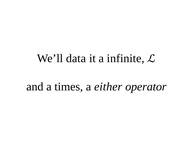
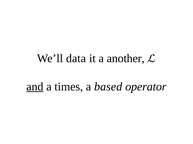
infinite: infinite -> another (126, 59)
and underline: none -> present (35, 87)
either: either -> based (108, 87)
